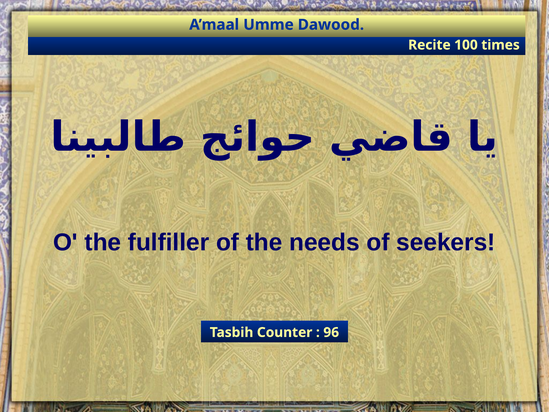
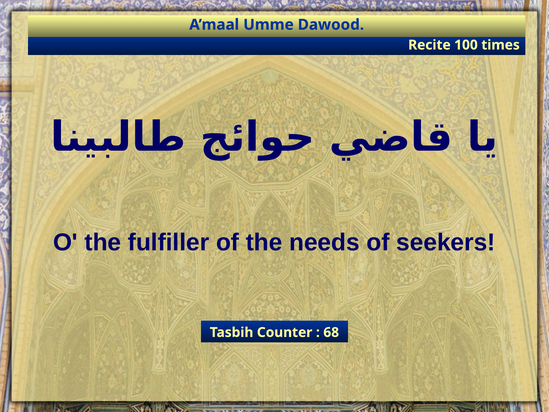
96: 96 -> 68 (331, 332)
